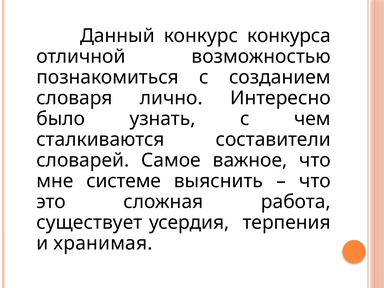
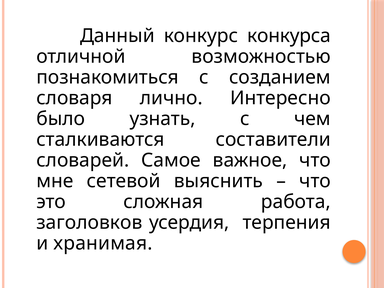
системе: системе -> сетевой (124, 181)
существует: существует -> заголовков (89, 222)
